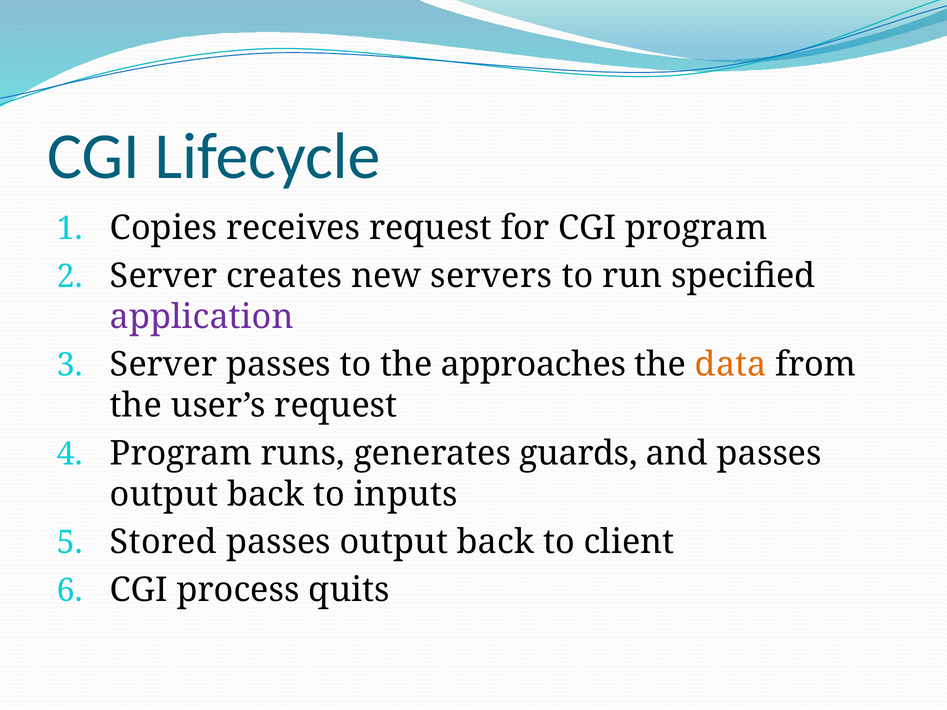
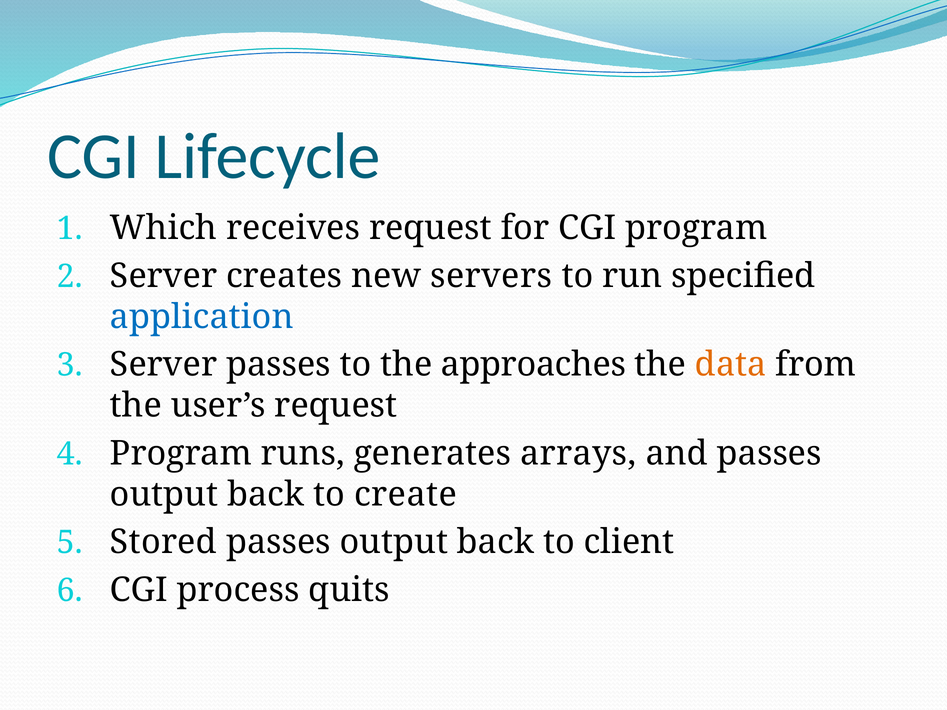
Copies: Copies -> Which (164, 228)
application colour: purple -> blue (202, 317)
guards: guards -> arrays (578, 454)
inputs: inputs -> create (406, 495)
